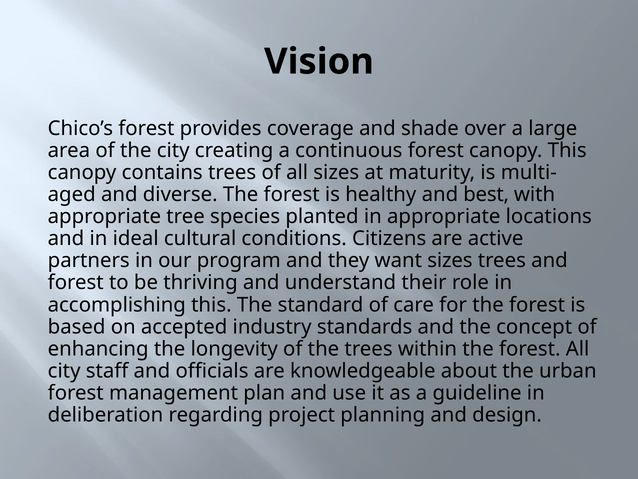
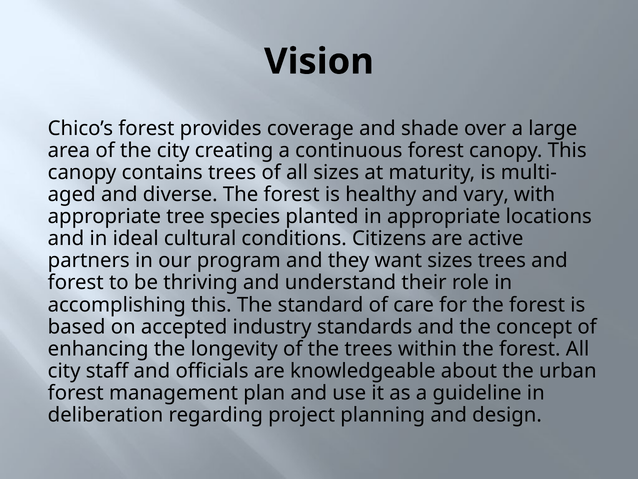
best: best -> vary (486, 194)
